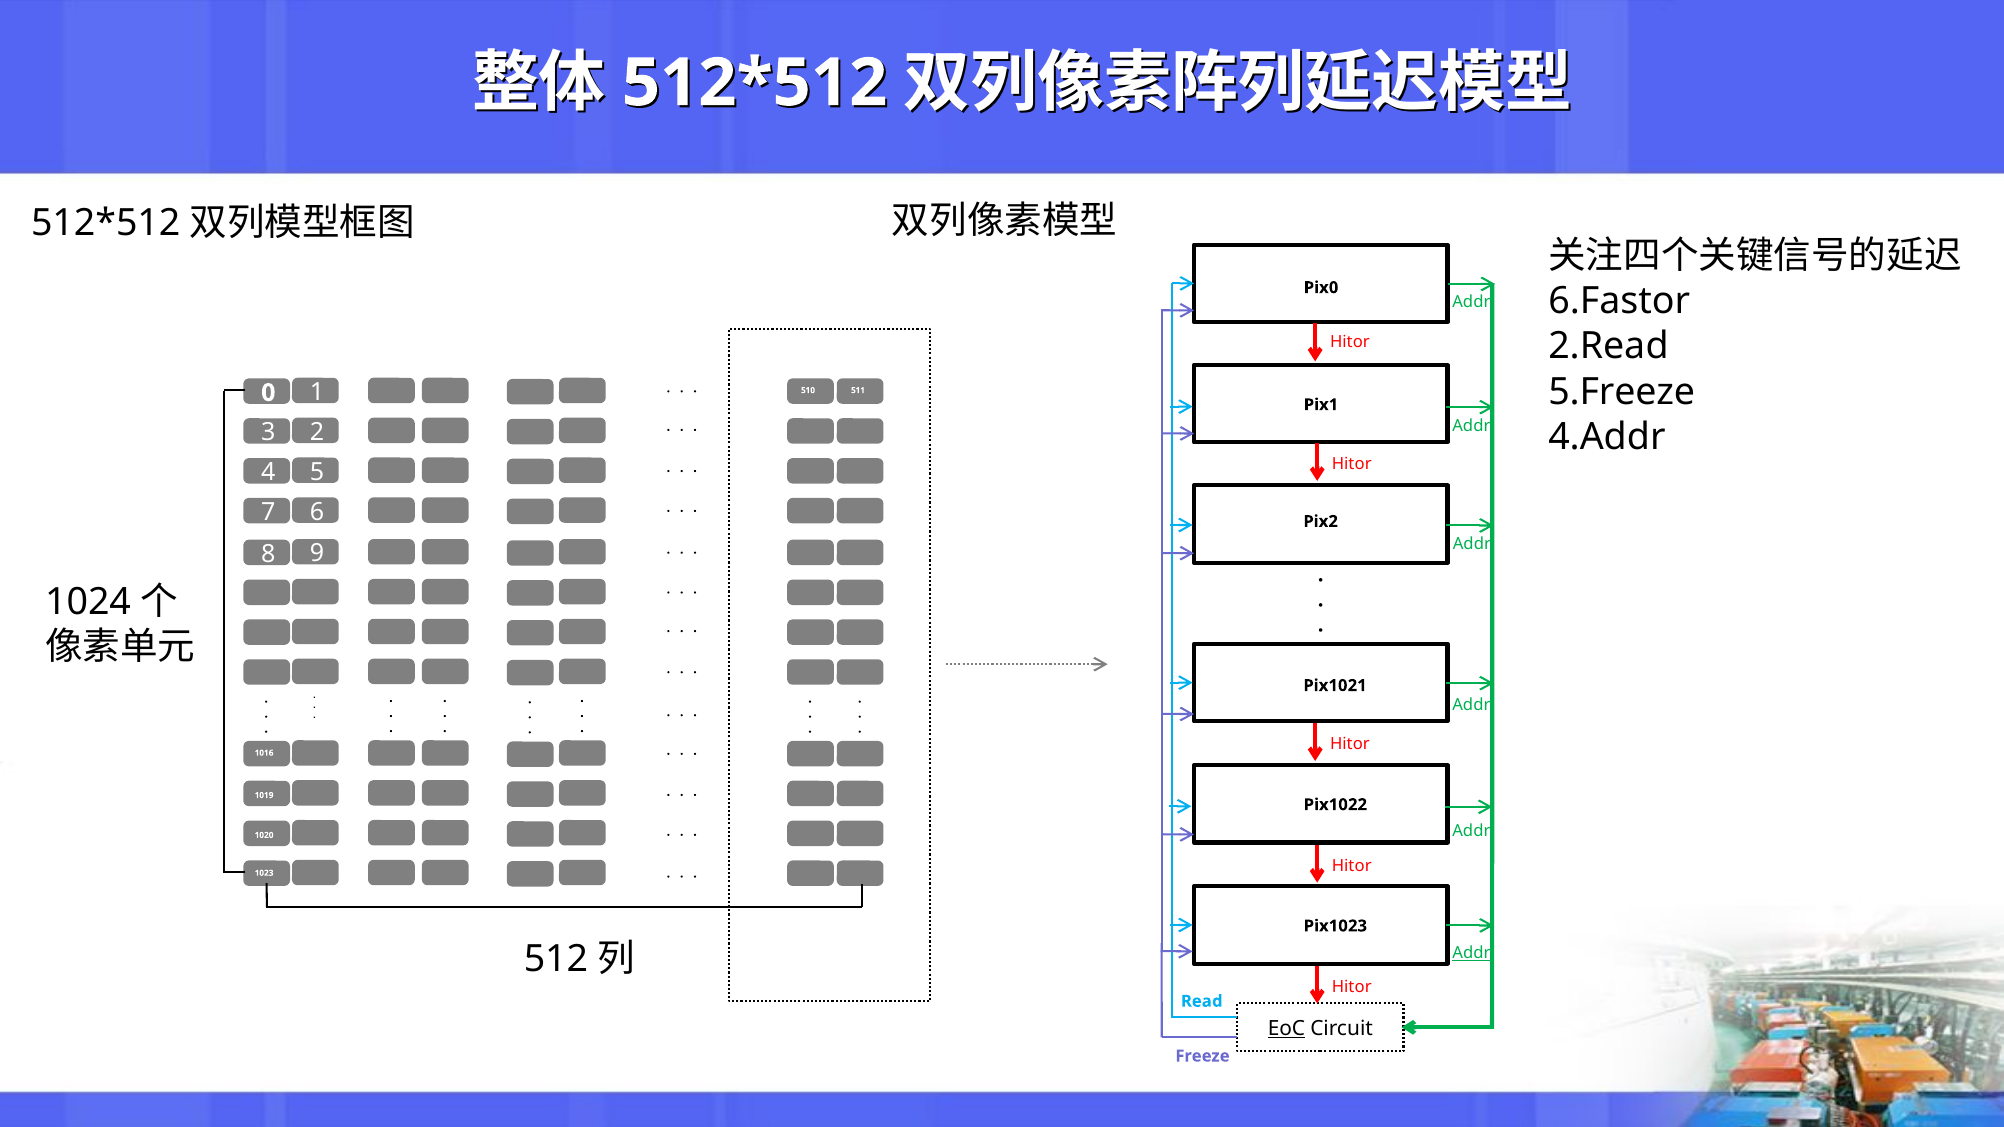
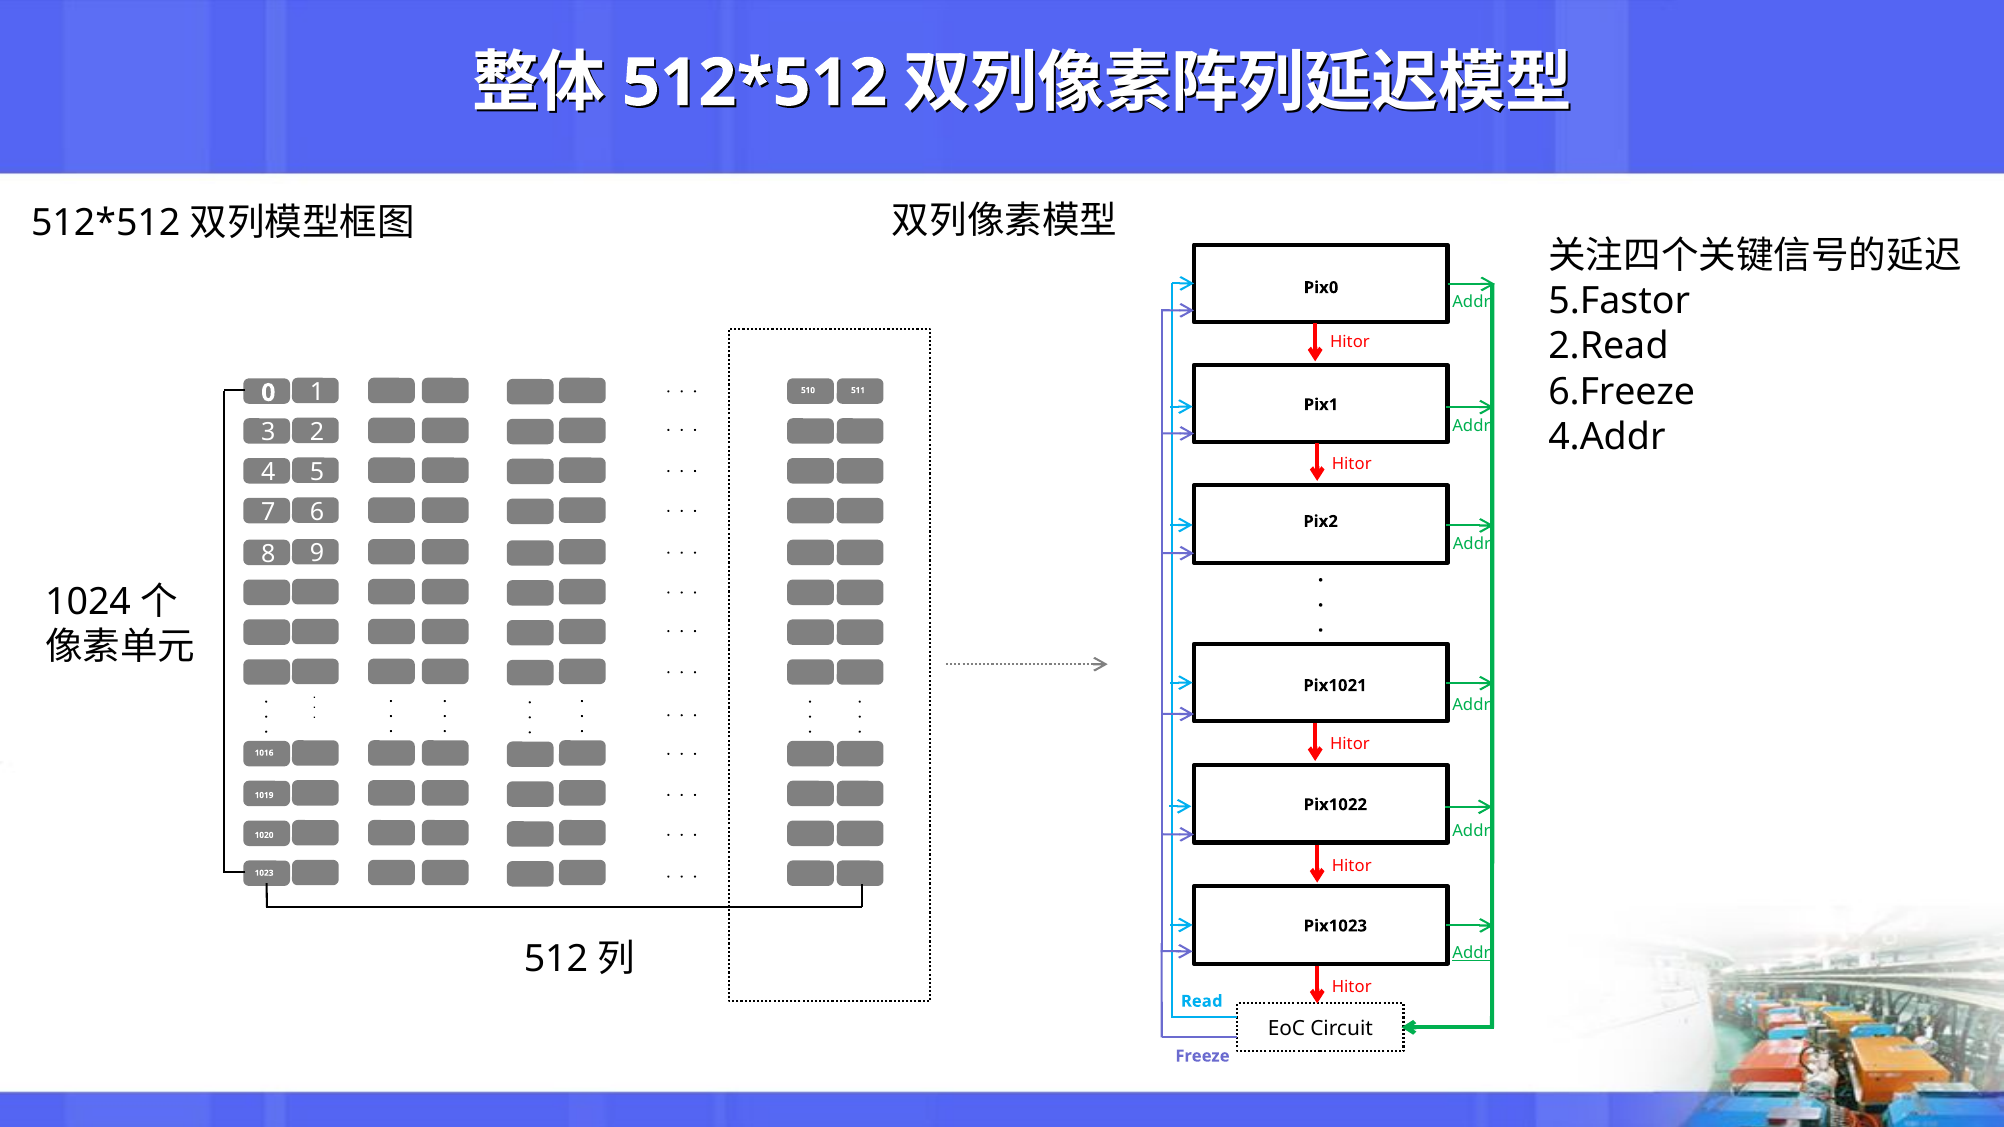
6.Fastor: 6.Fastor -> 5.Fastor (1619, 302)
5.Freeze: 5.Freeze -> 6.Freeze (1622, 392)
EoC underline: present -> none (1286, 1029)
